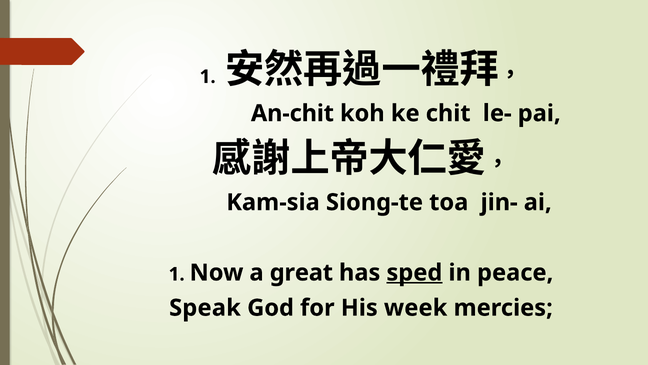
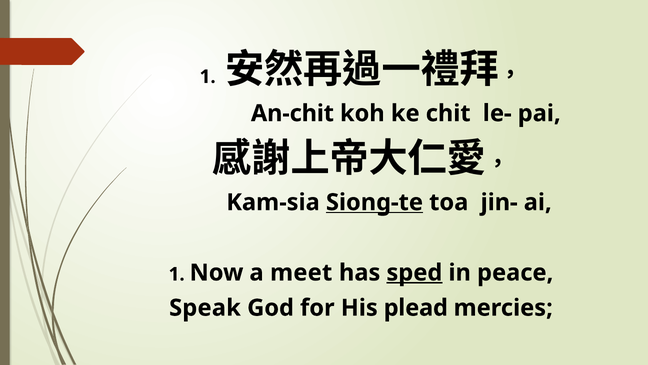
Siong-te underline: none -> present (374, 202)
great: great -> meet (301, 272)
week: week -> plead (416, 307)
